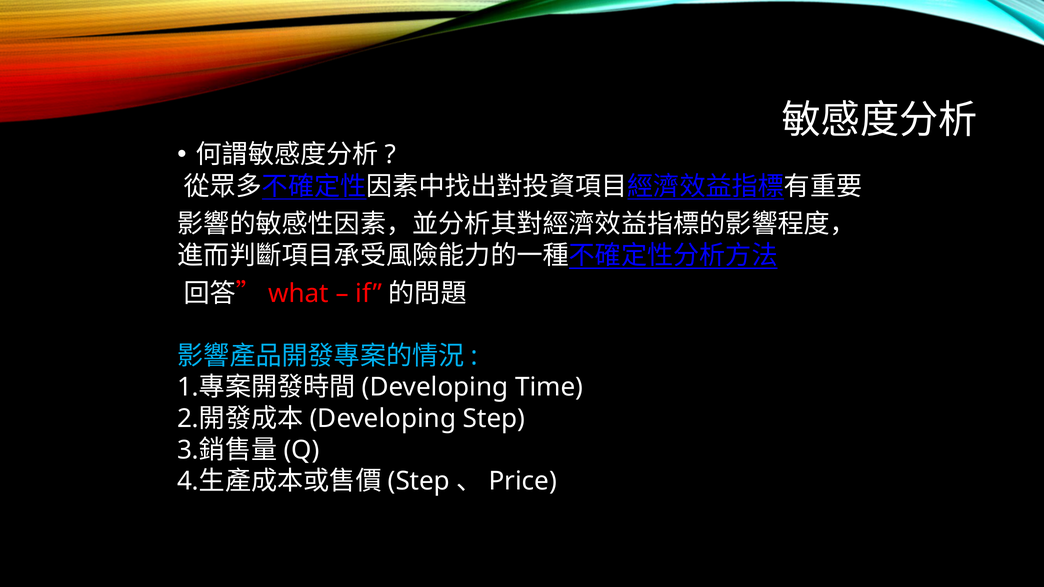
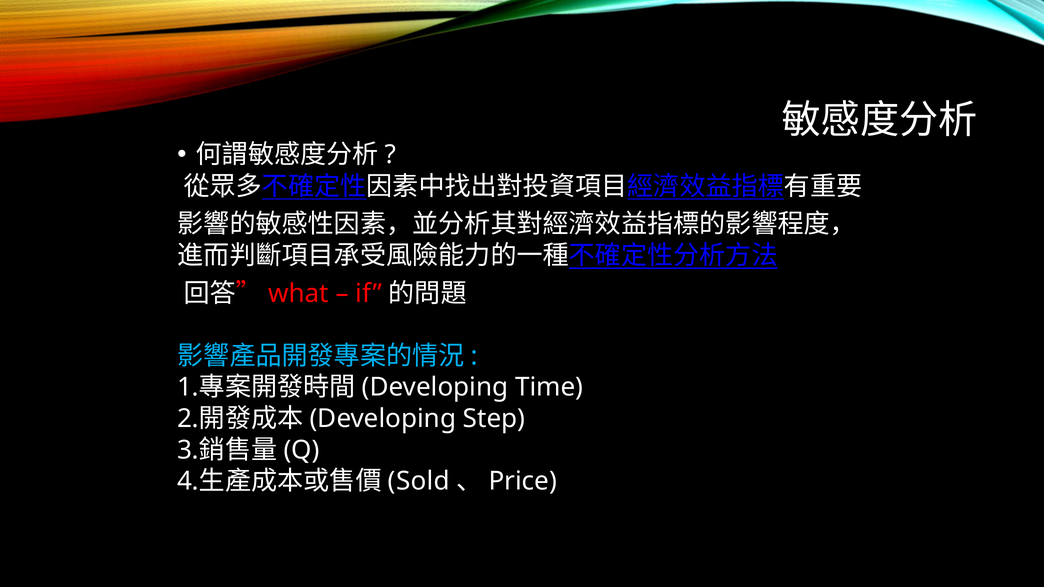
Step: Step -> Sold (419, 481)
